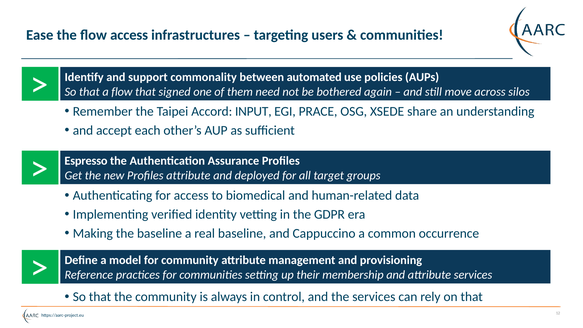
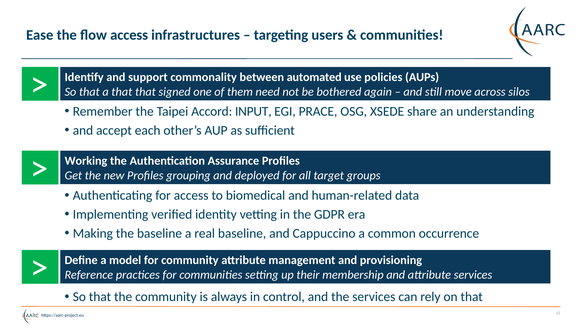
a flow: flow -> that (122, 92)
Espresso: Espresso -> Working (86, 161)
Profiles attribute: attribute -> grouping (188, 176)
